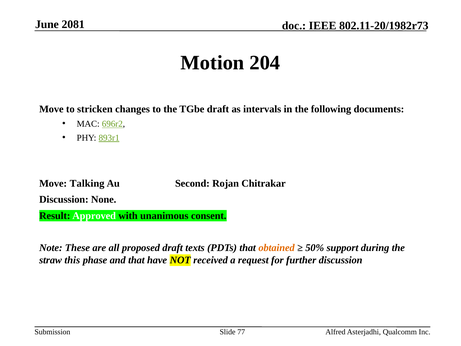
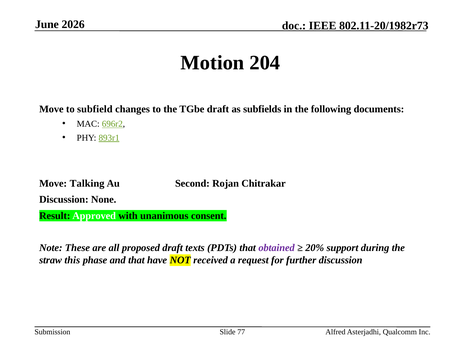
2081: 2081 -> 2026 (73, 24)
stricken: stricken -> subfield (95, 109)
intervals: intervals -> subfields (262, 109)
obtained colour: orange -> purple (277, 248)
50%: 50% -> 20% (315, 248)
